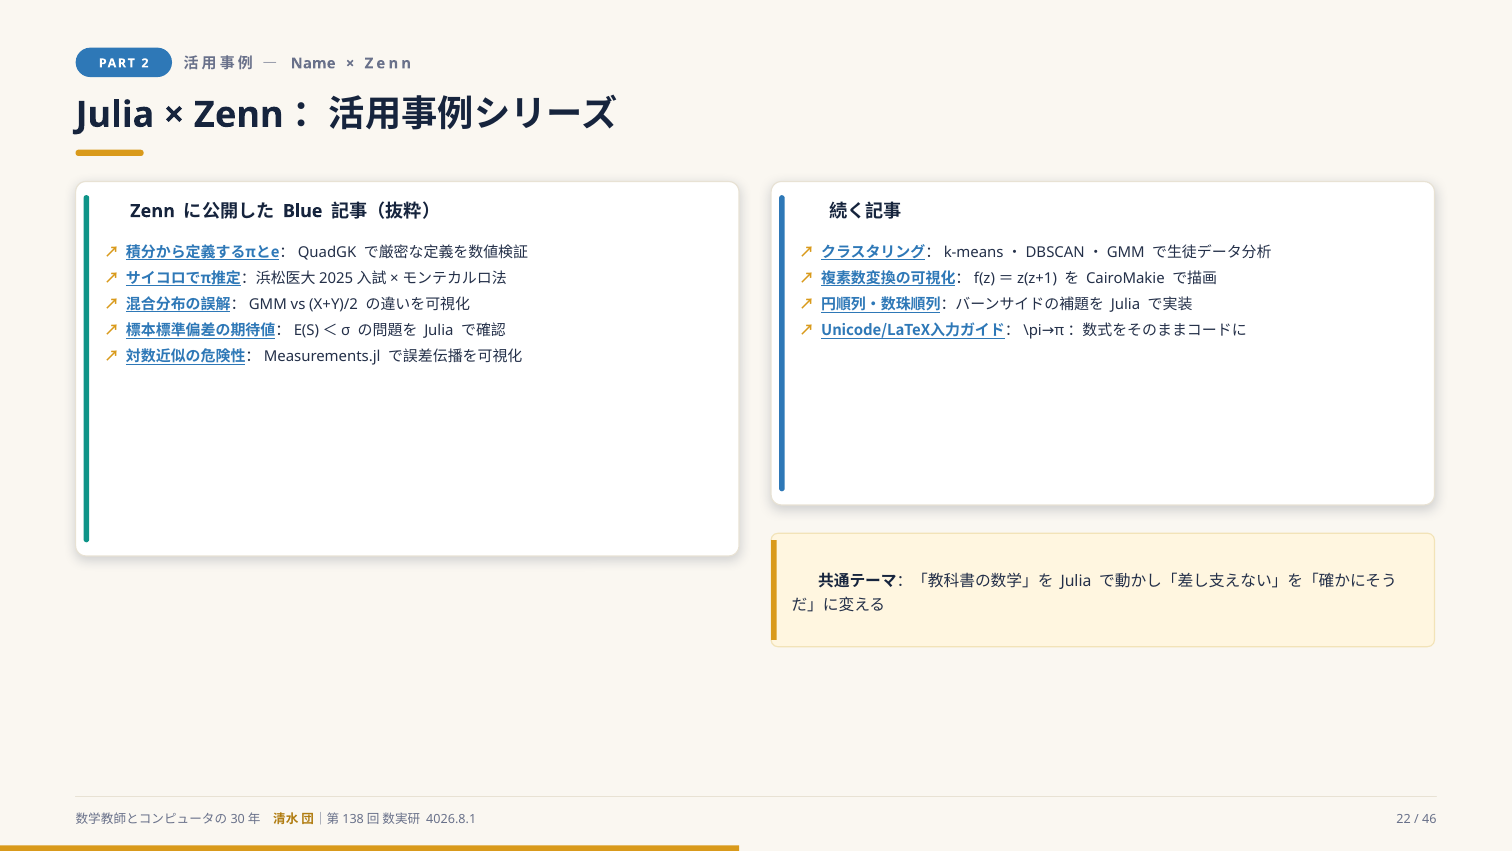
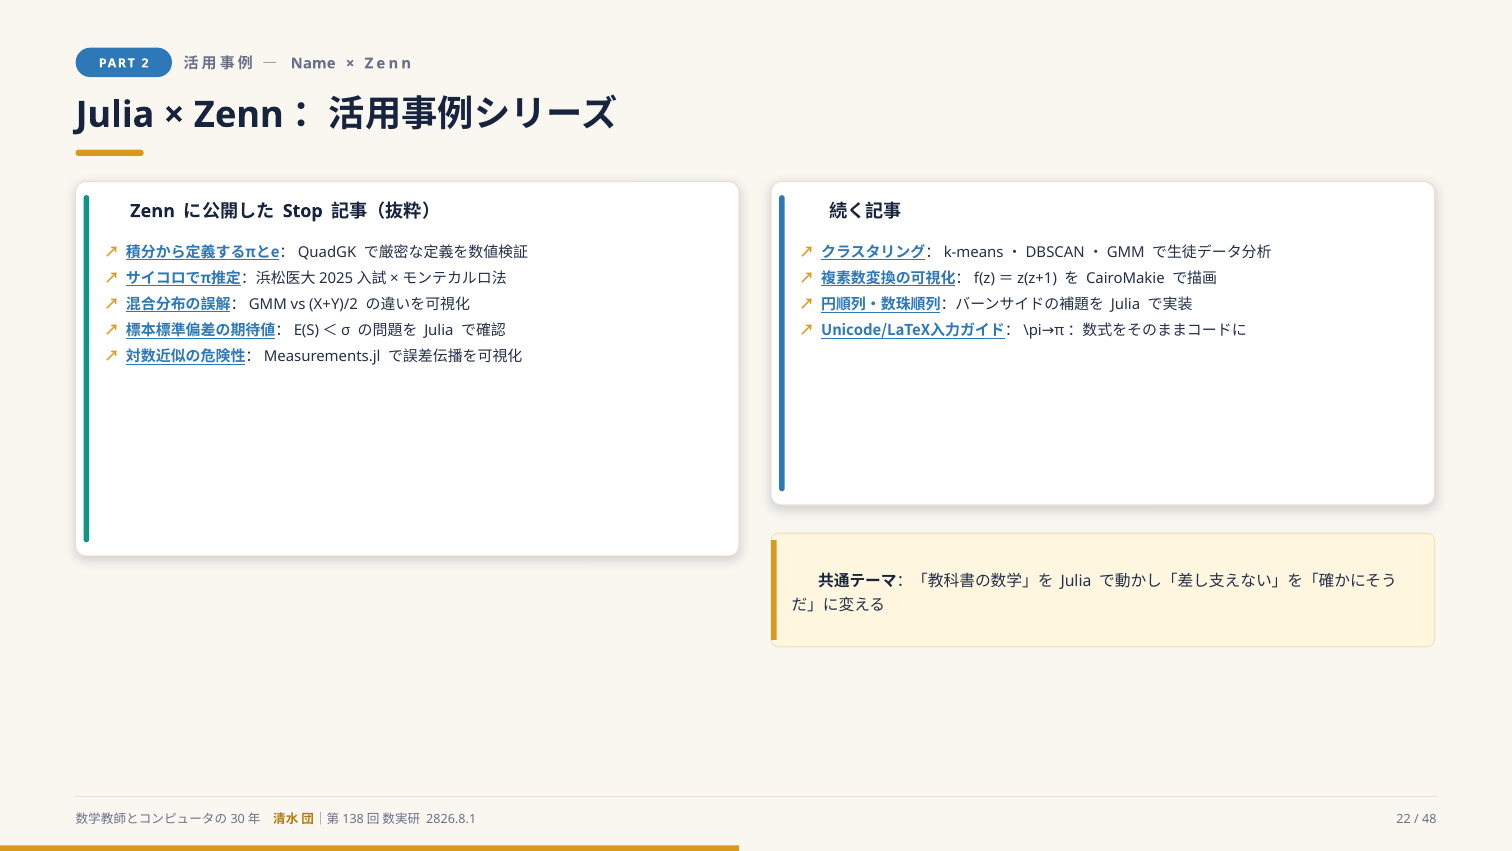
Blue: Blue -> Stop (303, 211)
4026.8.1: 4026.8.1 -> 2826.8.1 (451, 818)
46: 46 -> 48 (1429, 818)
